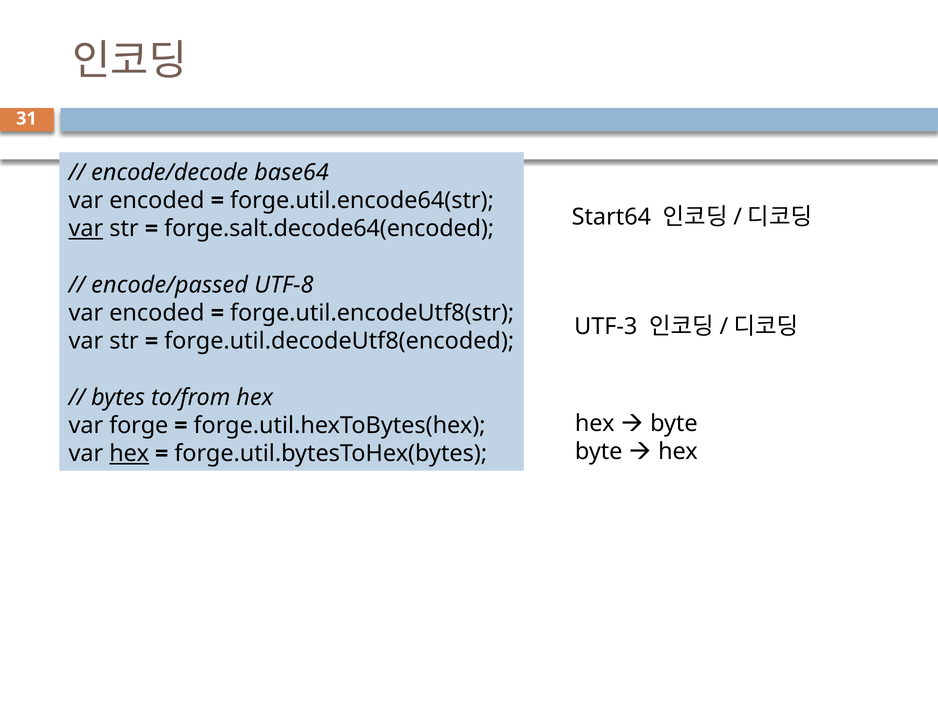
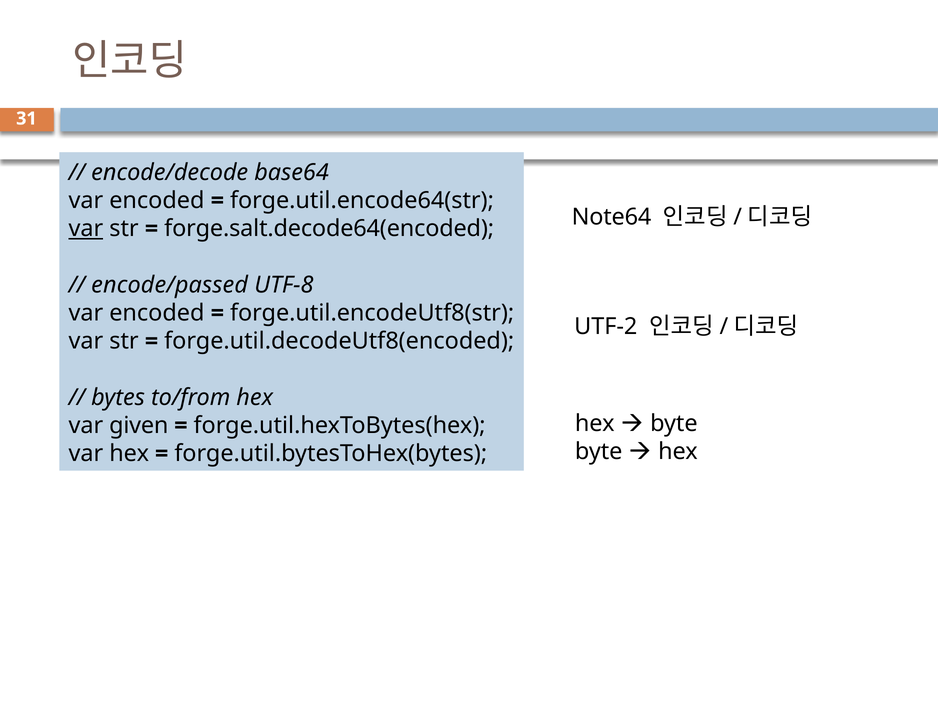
Start64: Start64 -> Note64 (611, 217)
UTF-3: UTF-3 -> UTF-2 (606, 327)
forge: forge -> given (139, 426)
hex underline: present -> none (129, 454)
